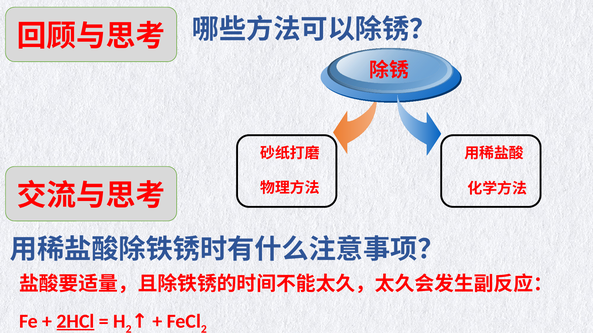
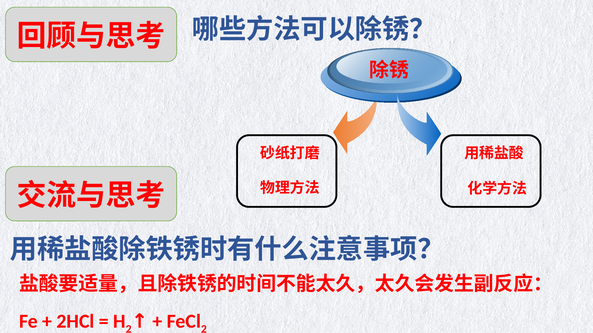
2HCl underline: present -> none (75, 322)
